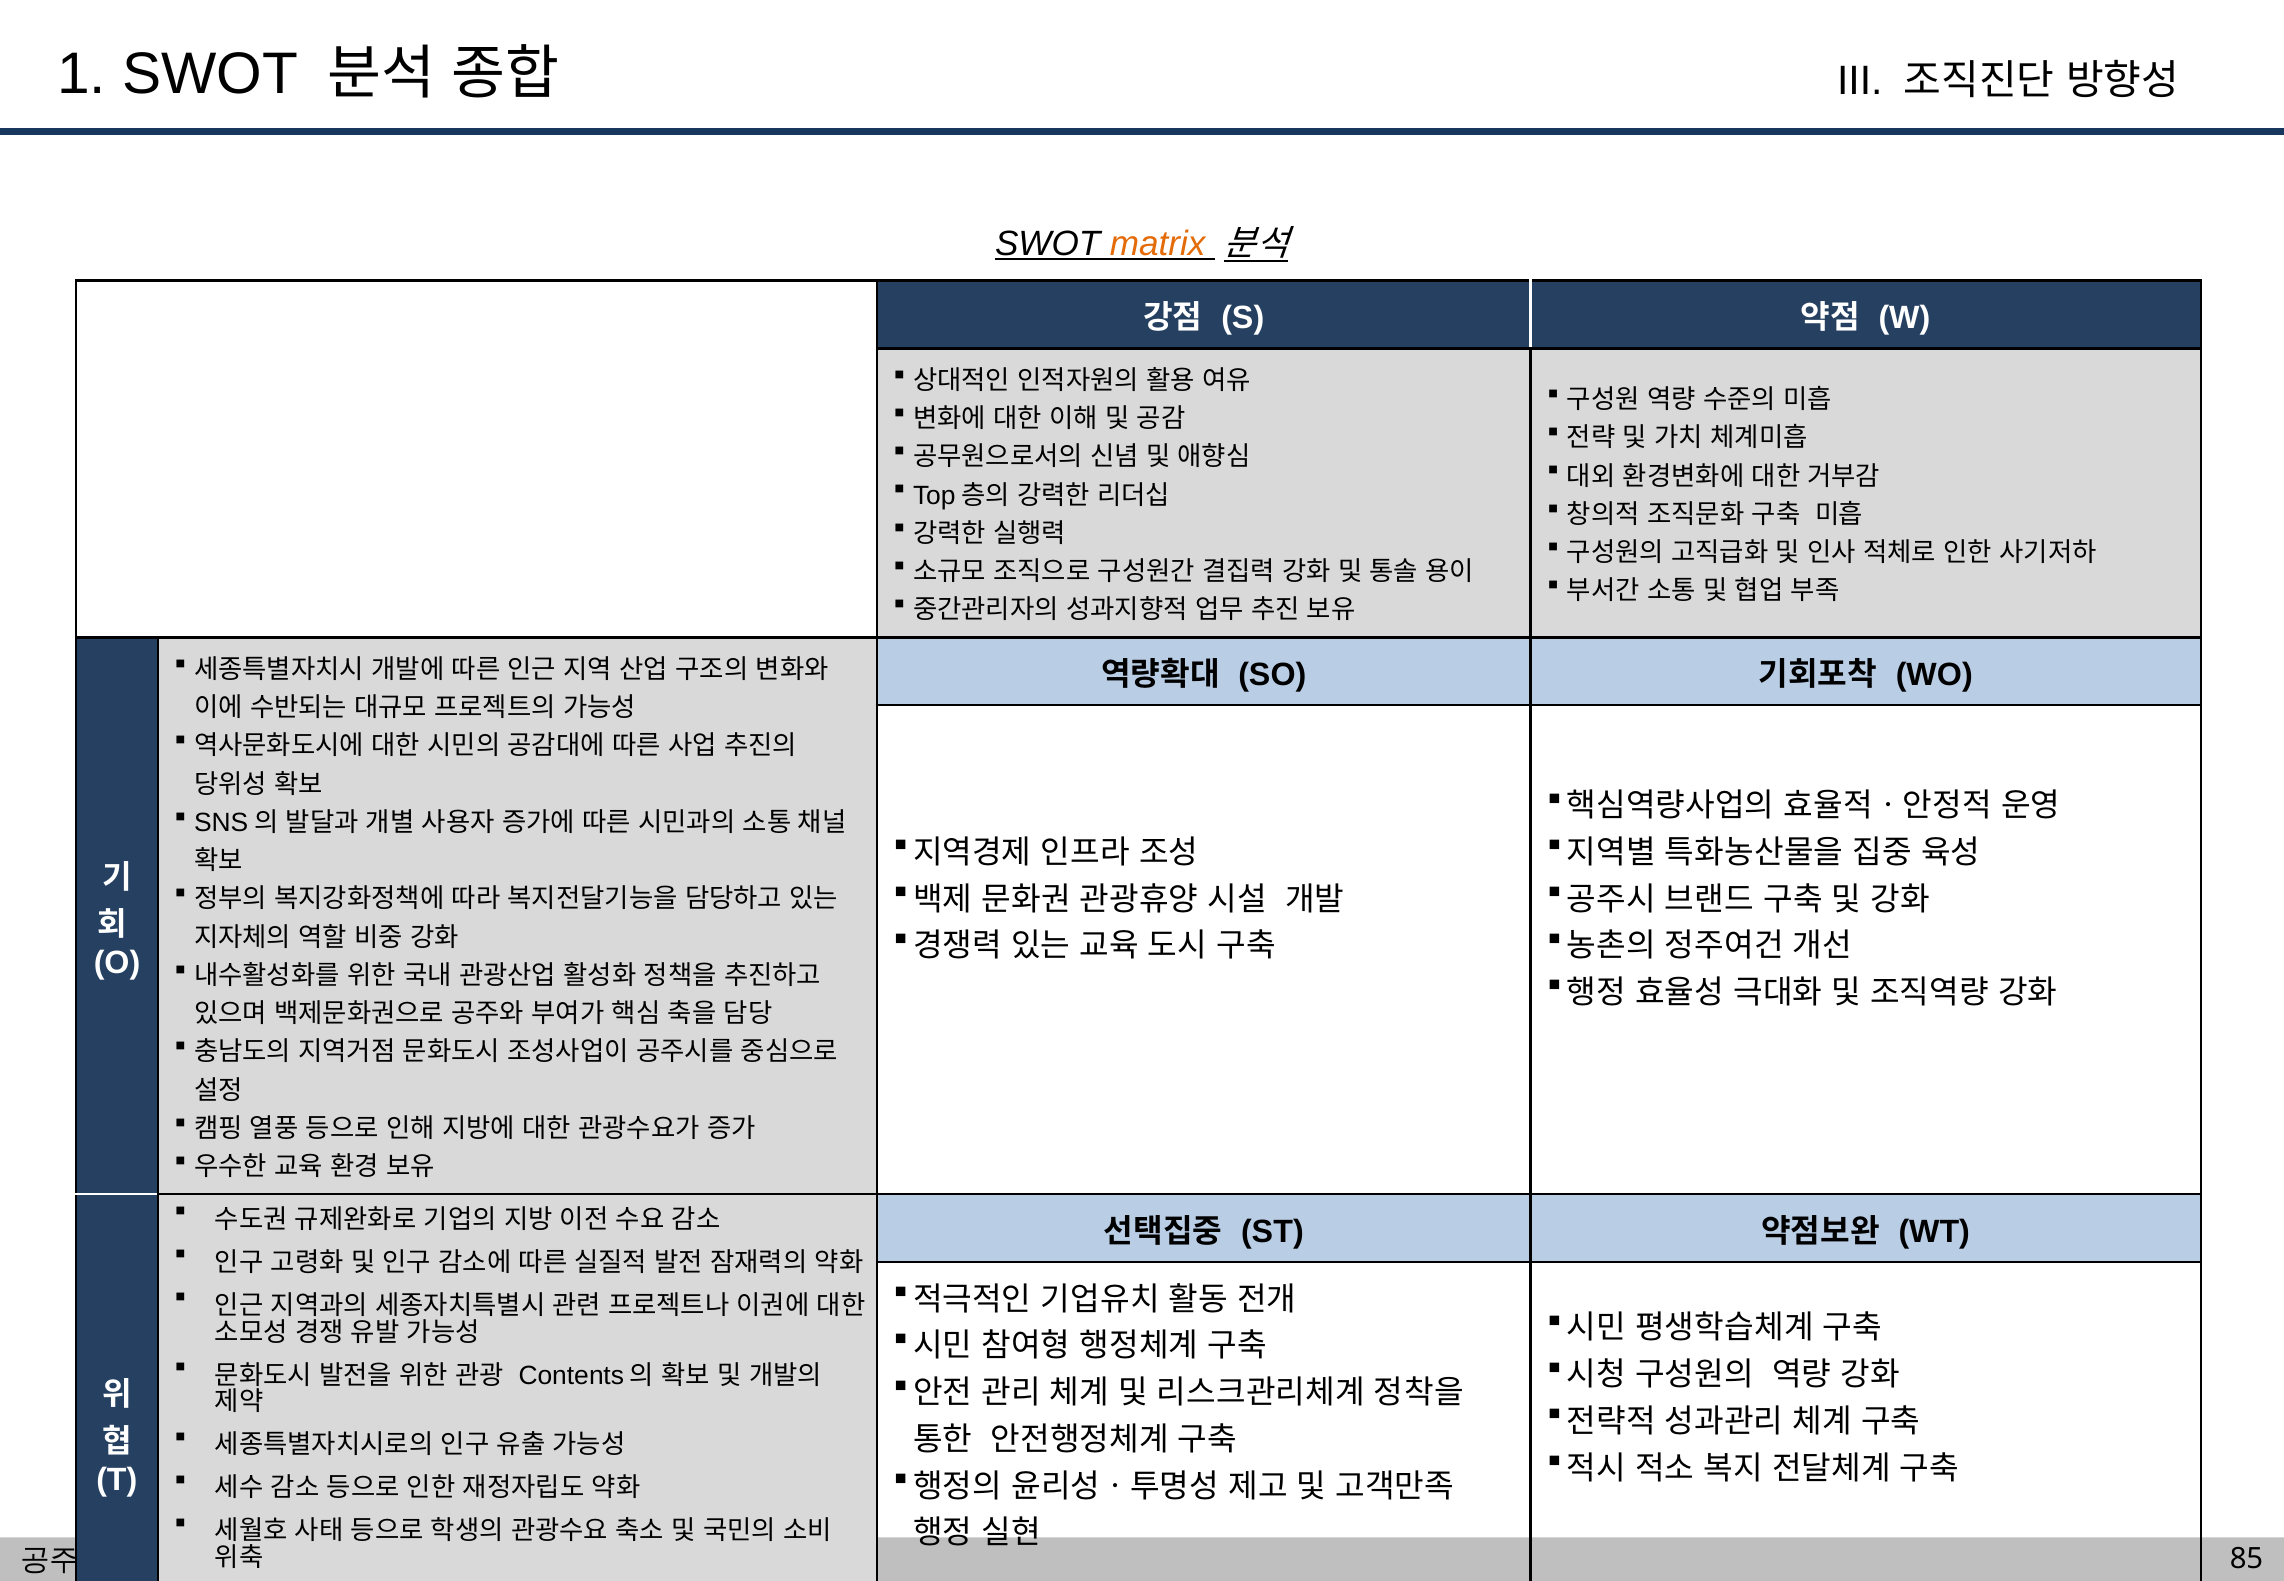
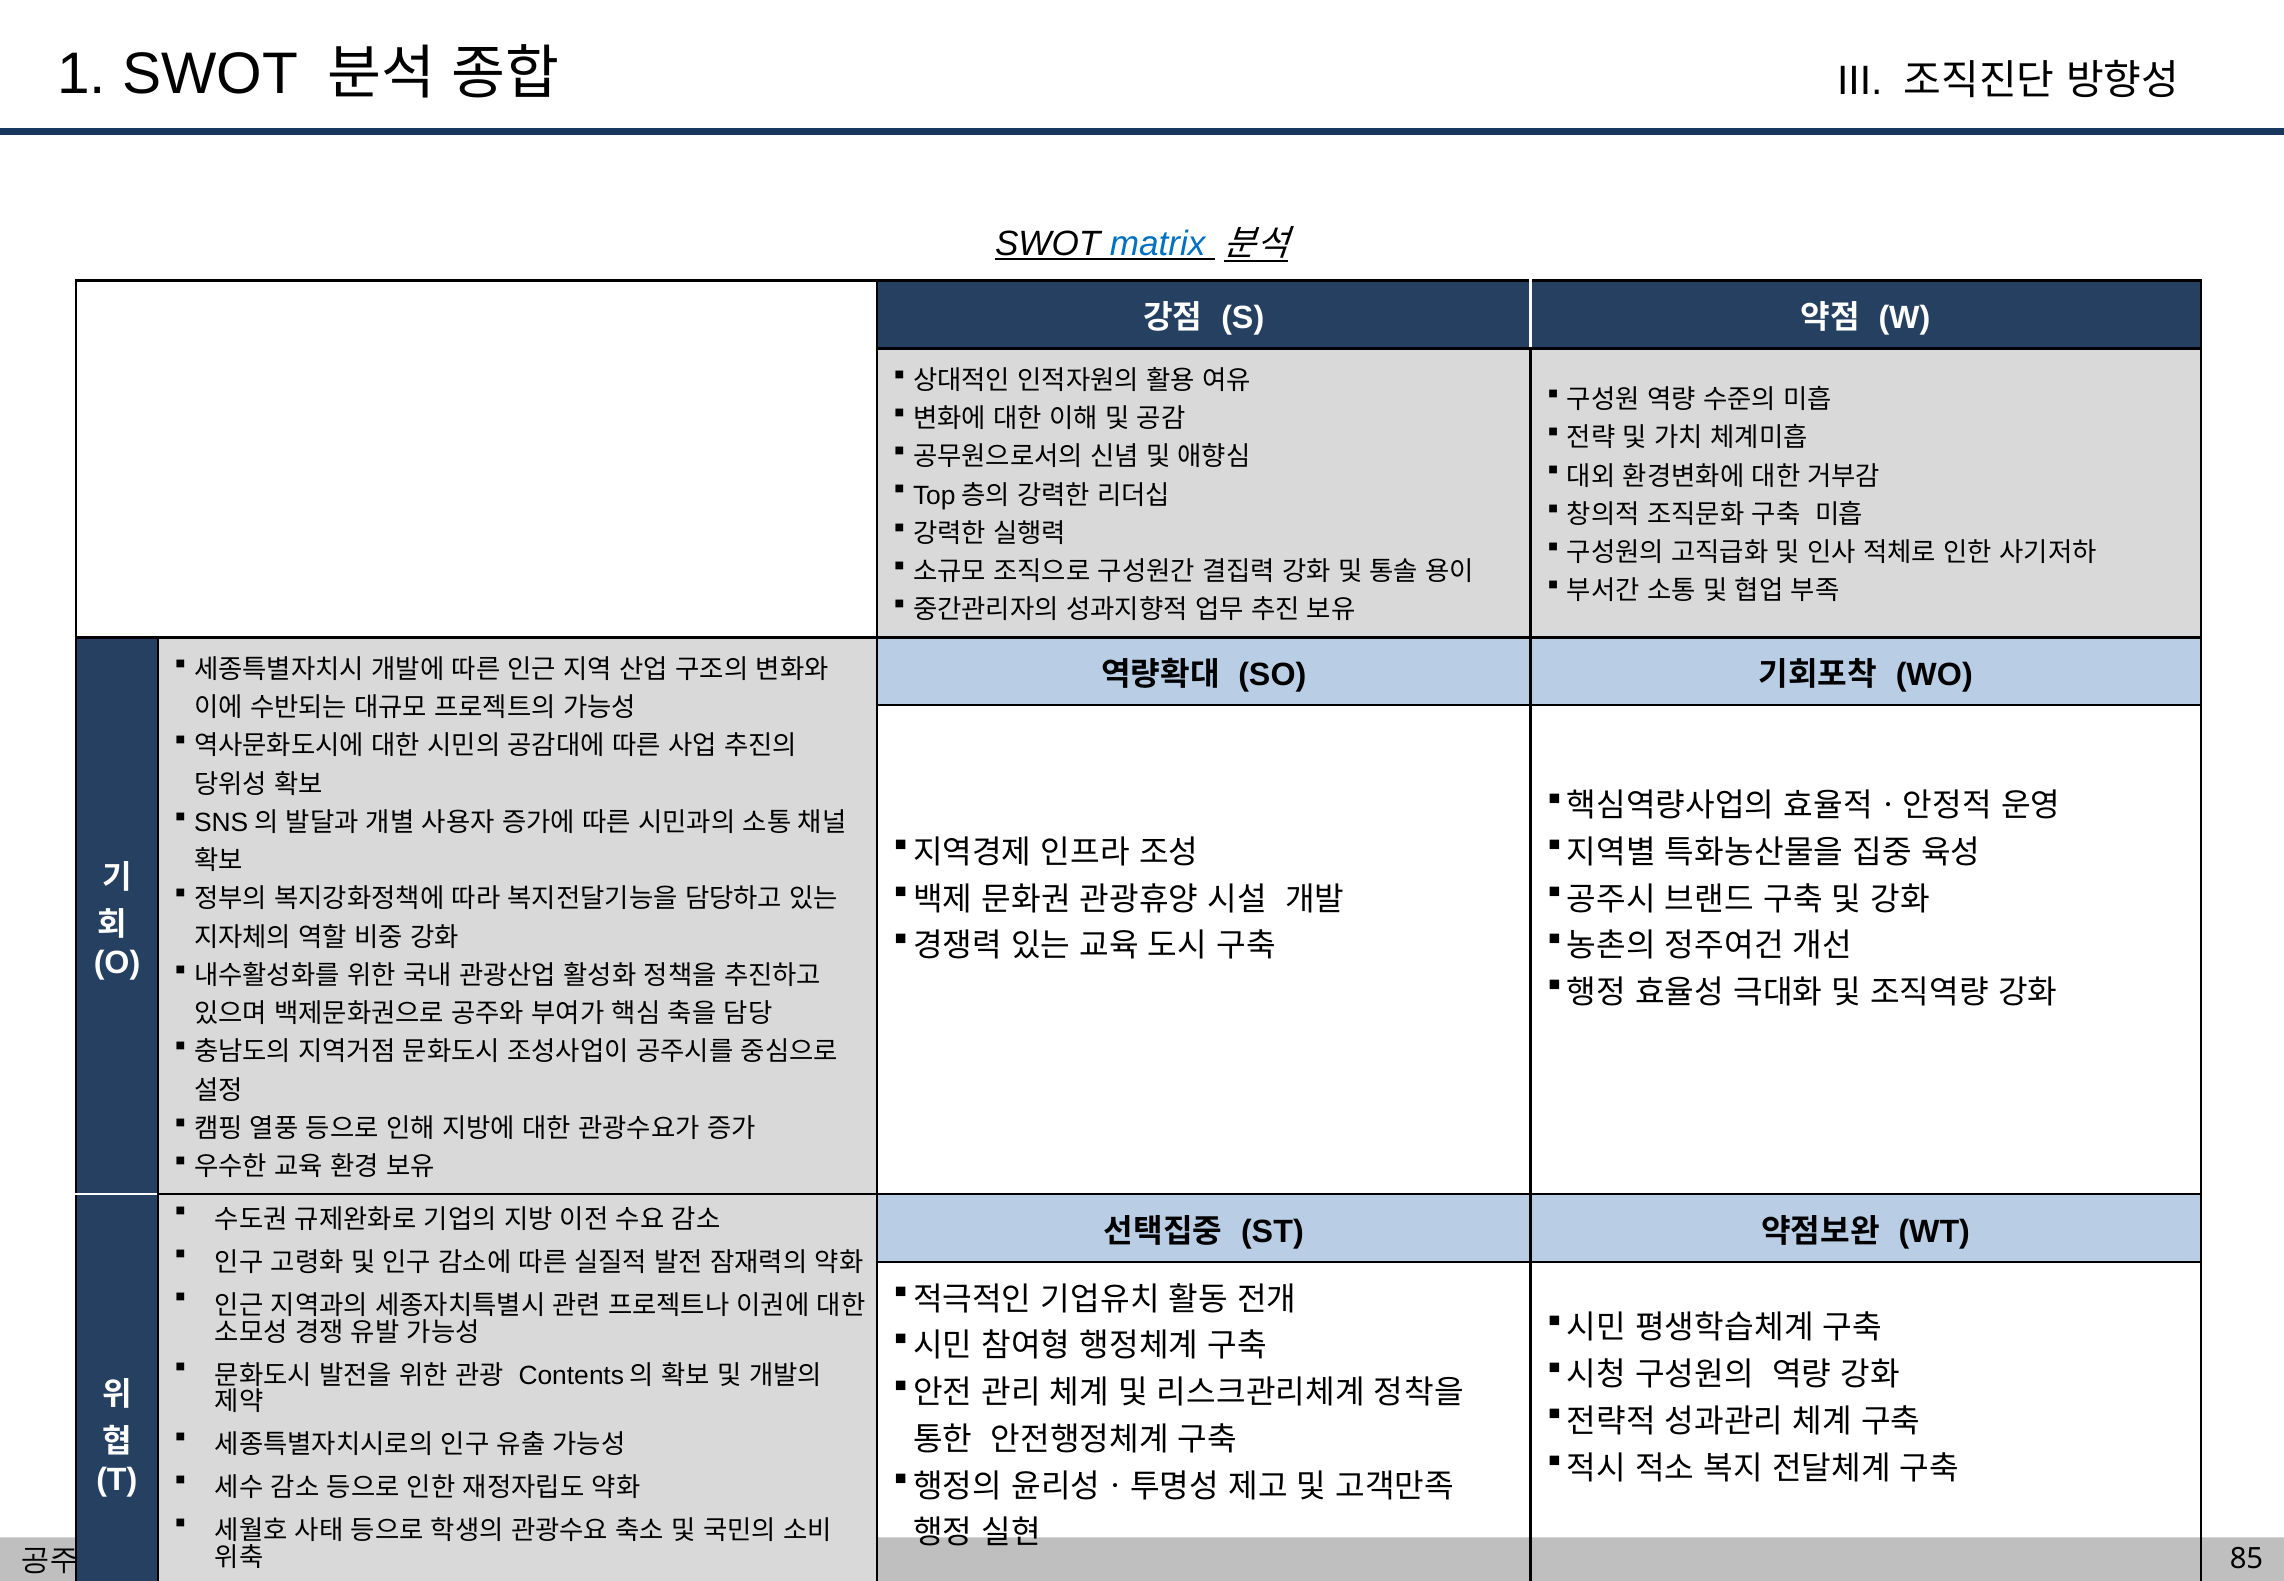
matrix colour: orange -> blue (1158, 244)
